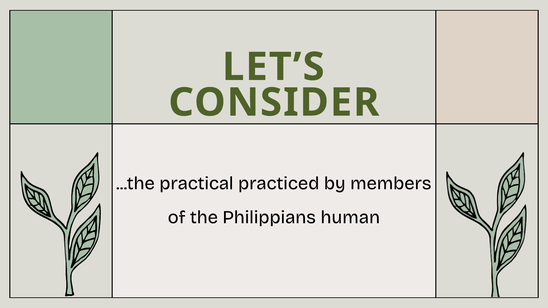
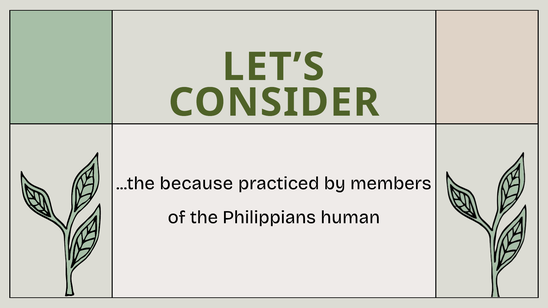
practical: practical -> because (196, 183)
